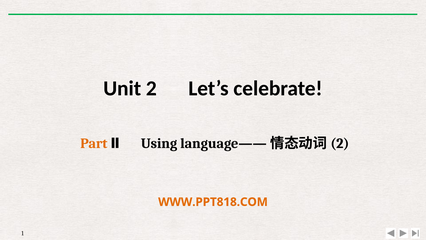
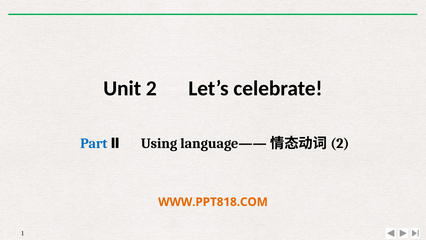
Part colour: orange -> blue (94, 143)
